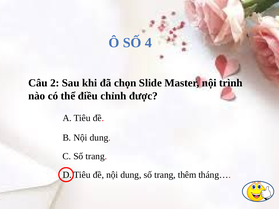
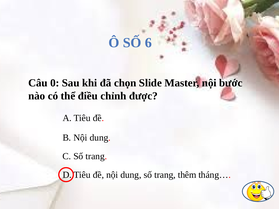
4: 4 -> 6 (148, 43)
2: 2 -> 0 (55, 83)
trình: trình -> bước (231, 83)
